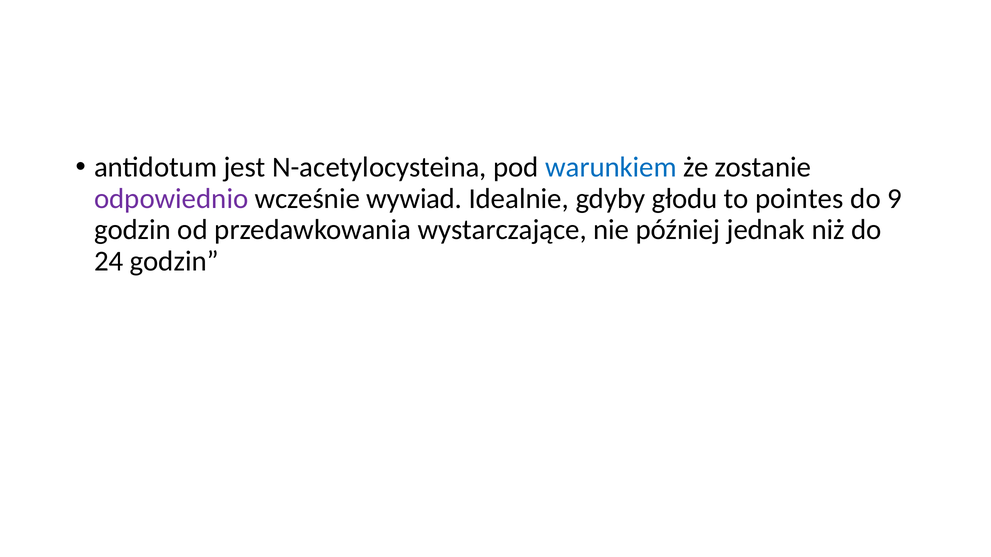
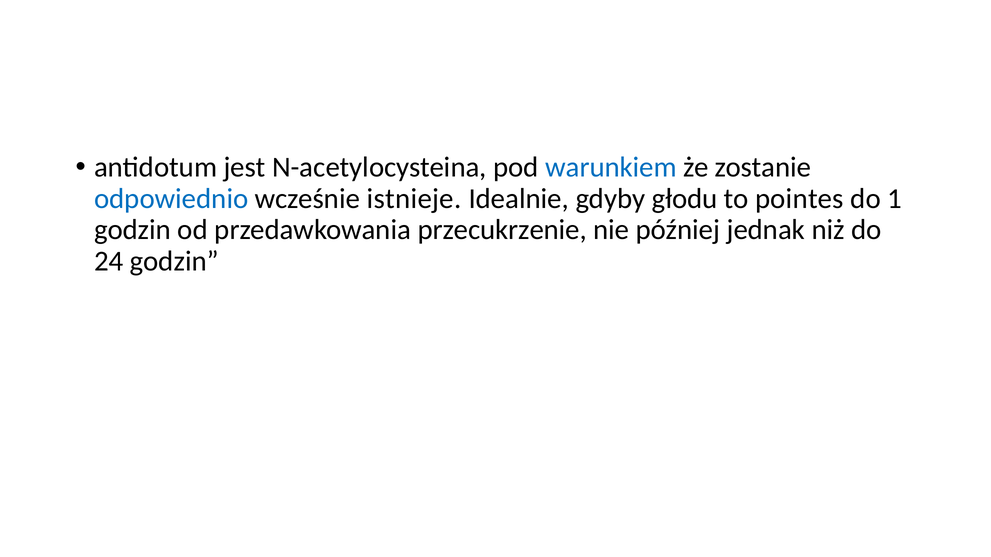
odpowiednio colour: purple -> blue (171, 199)
wywiad: wywiad -> istnieje (414, 199)
9: 9 -> 1 (895, 199)
wystarczające: wystarczające -> przecukrzenie (502, 230)
